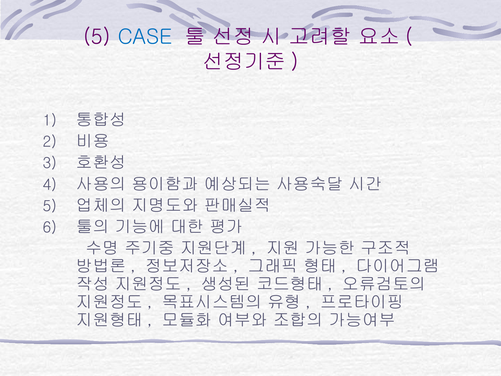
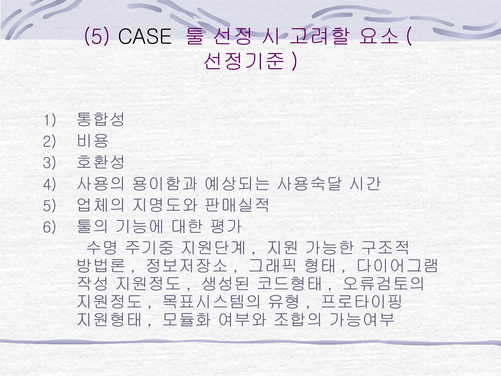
CASE colour: blue -> black (145, 37)
